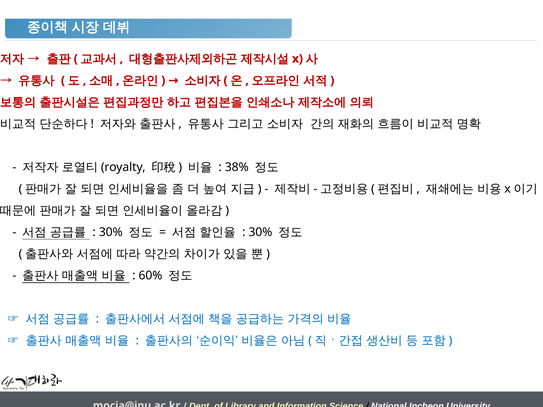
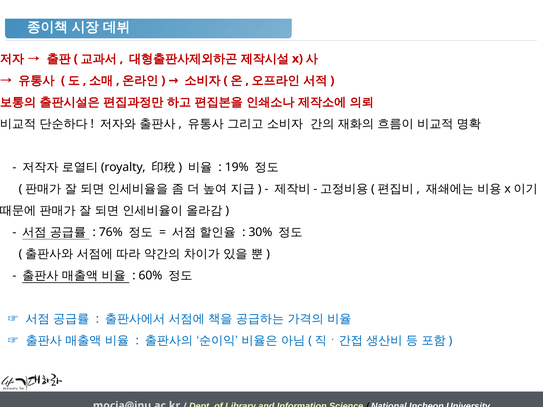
38%: 38% -> 19% (237, 167)
30%: 30% -> 76% (111, 232)
